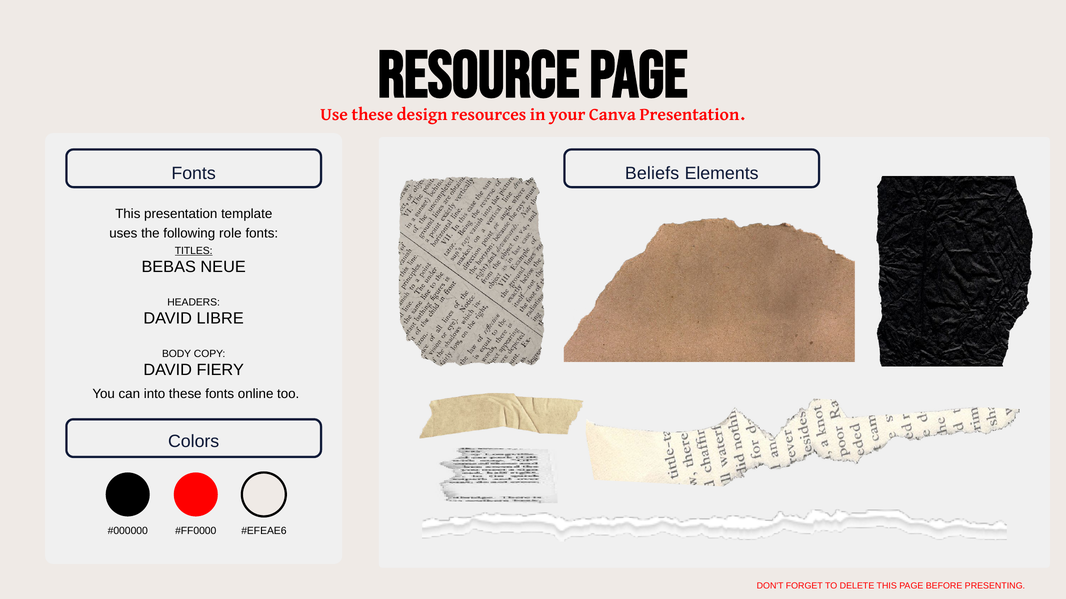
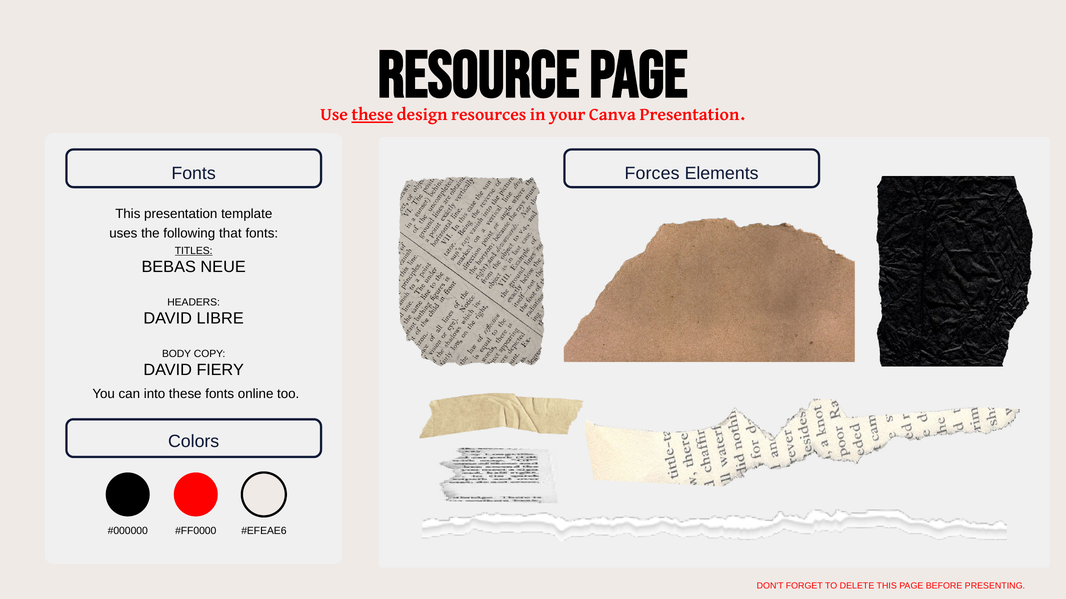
these underline: none -> present (372, 115)
Beliefs: Beliefs -> Forces (652, 174)
role: role -> that (230, 234)
